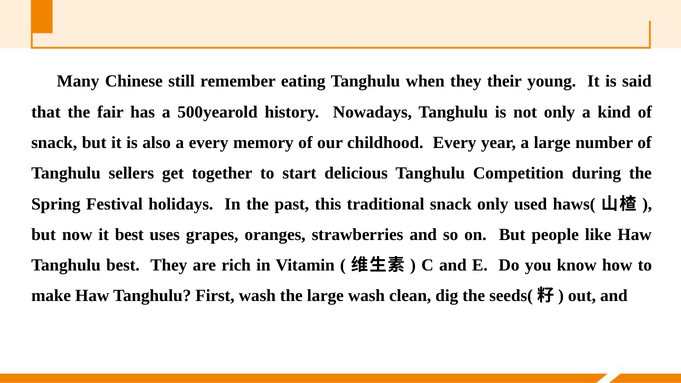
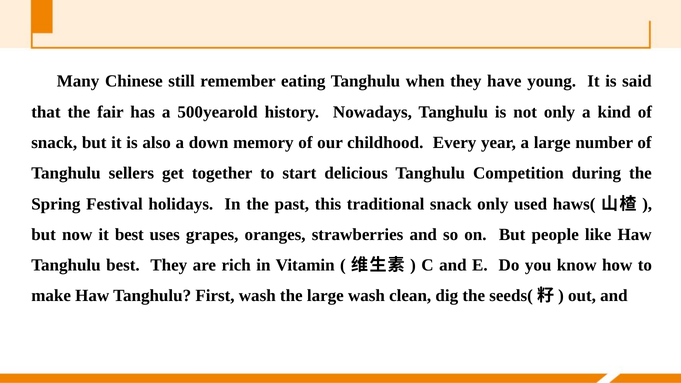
their: their -> have (504, 81)
a every: every -> down (209, 143)
